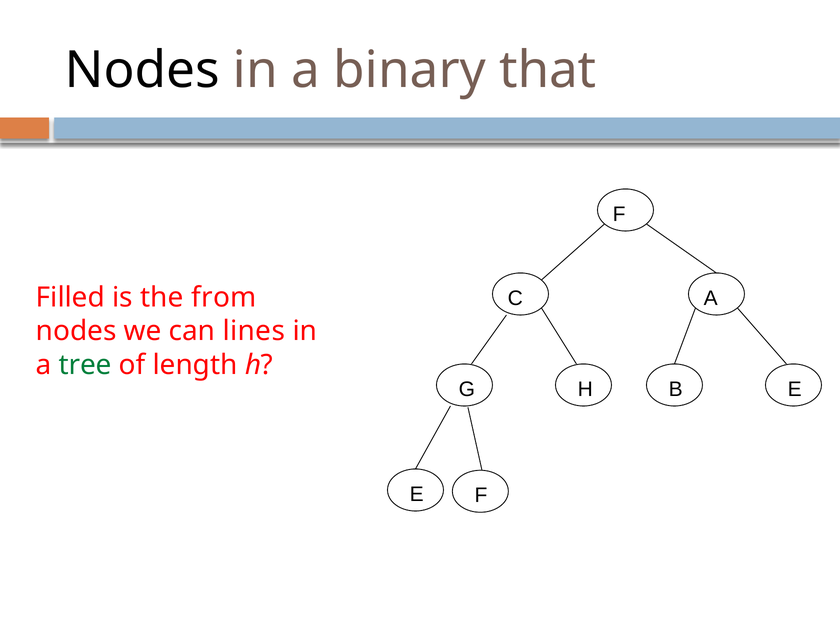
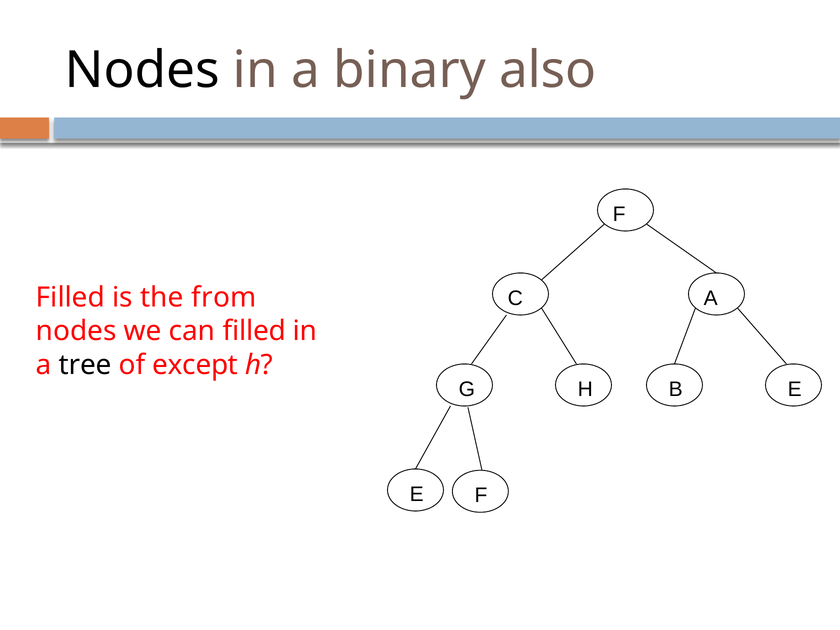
that: that -> also (548, 70)
can lines: lines -> filled (254, 331)
tree colour: green -> black (85, 365)
length: length -> except (195, 365)
